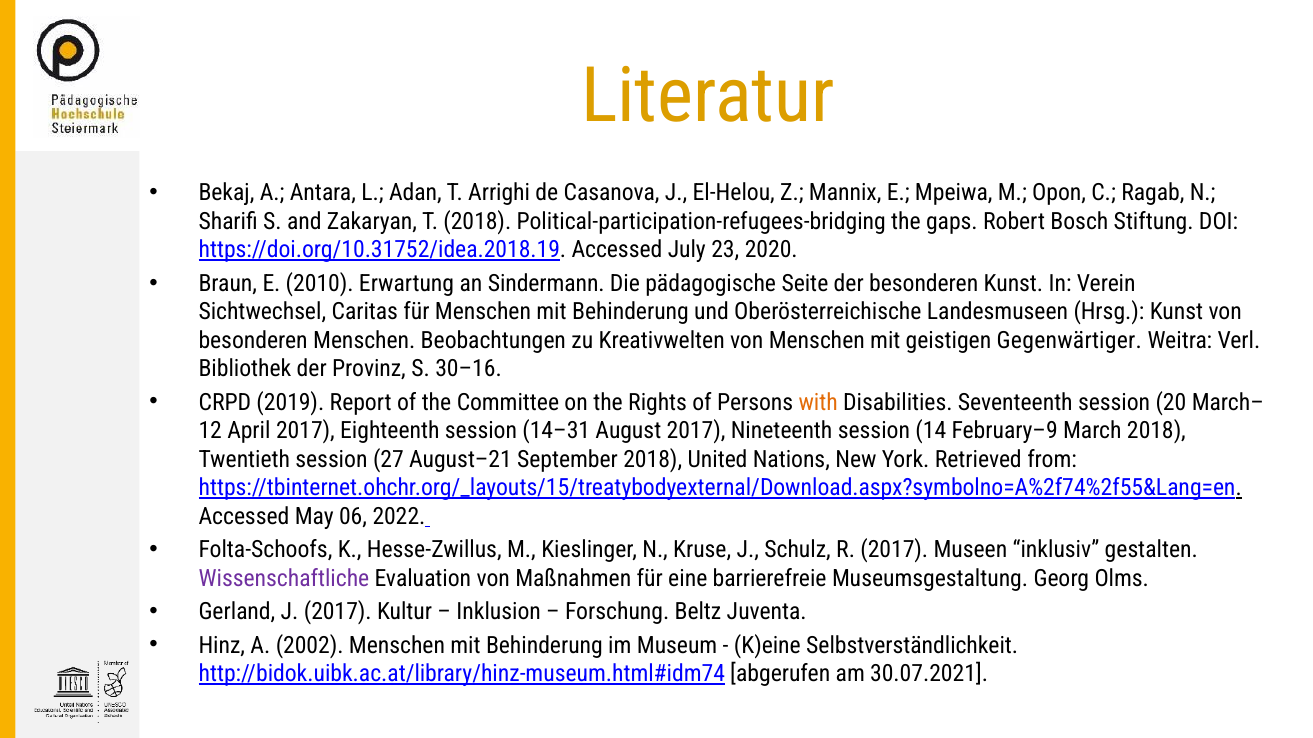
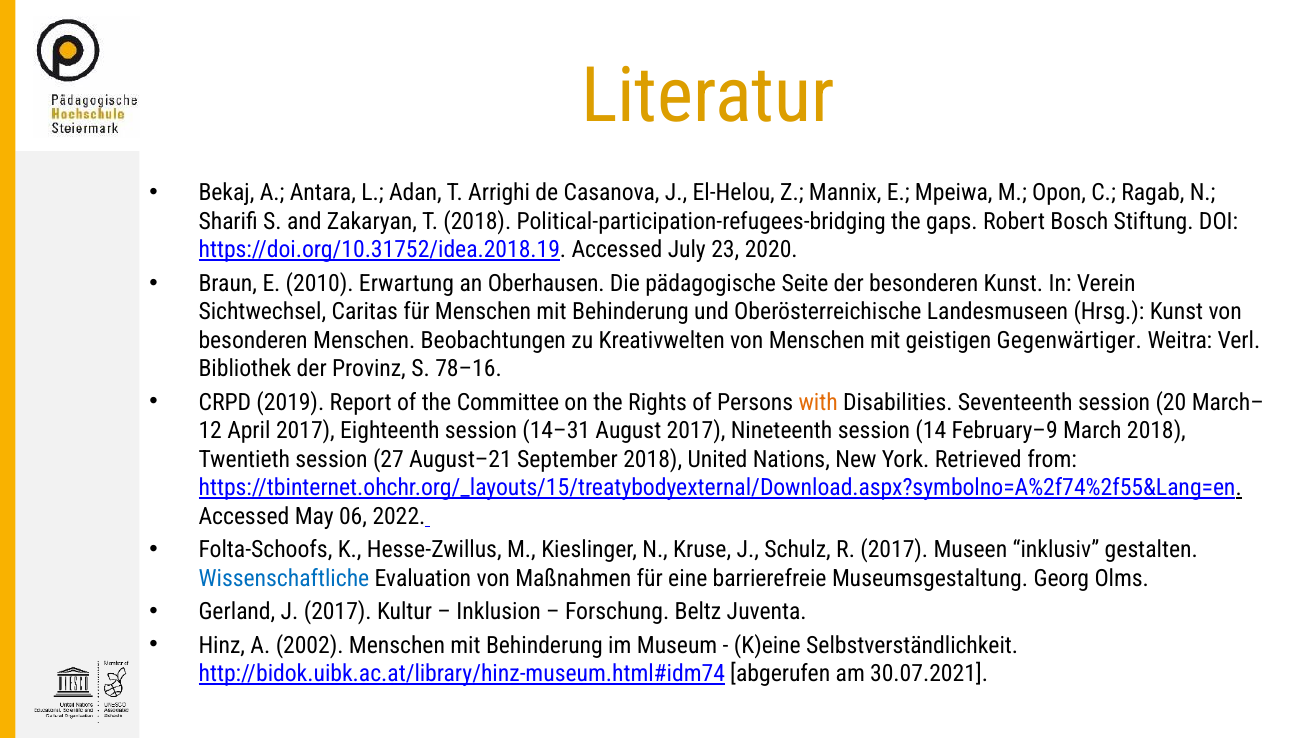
Sindermann: Sindermann -> Oberhausen (546, 284)
30–16: 30–16 -> 78–16 (469, 369)
Wissenschaftliche colour: purple -> blue (284, 579)
